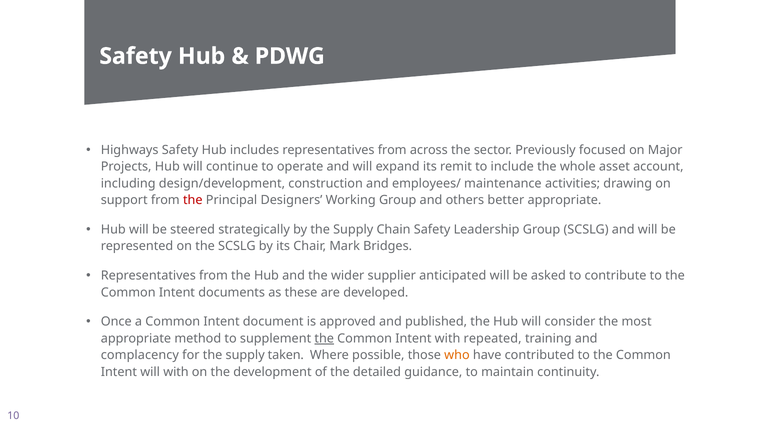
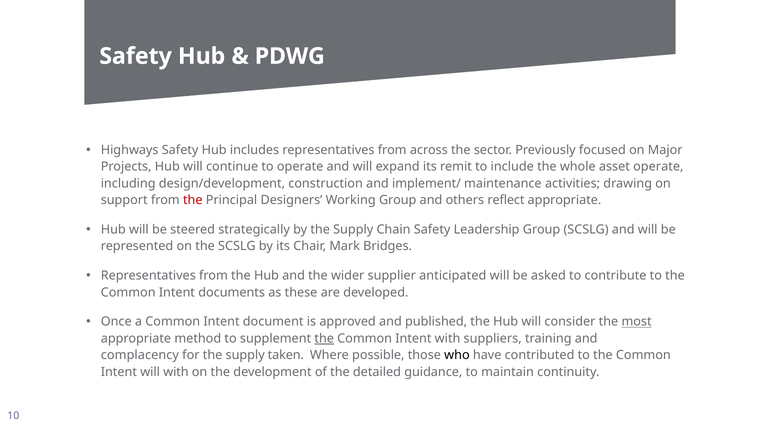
asset account: account -> operate (658, 167)
employees/: employees/ -> implement/ (426, 183)
better: better -> reflect (506, 200)
most underline: none -> present (637, 321)
repeated: repeated -> suppliers (493, 338)
who colour: orange -> black (457, 355)
